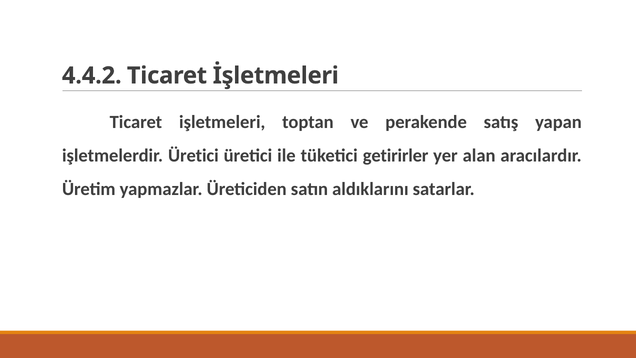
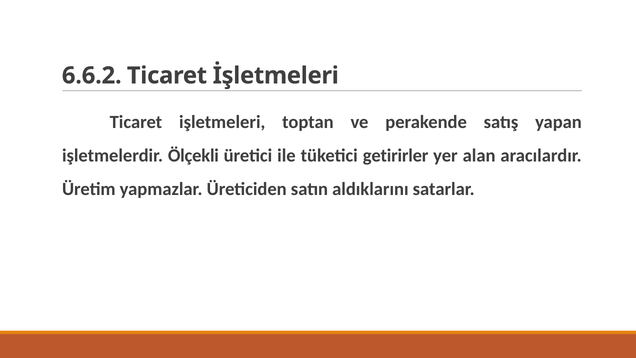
4.4.2: 4.4.2 -> 6.6.2 (92, 75)
işletmelerdir Üretici: Üretici -> Ölçekli (193, 156)
